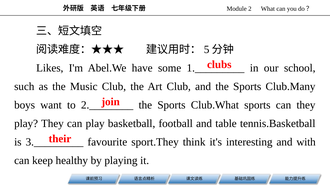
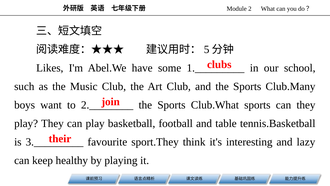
with: with -> lazy (306, 142)
